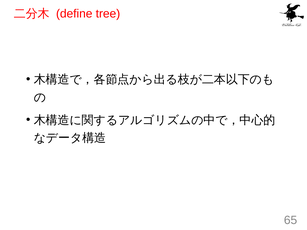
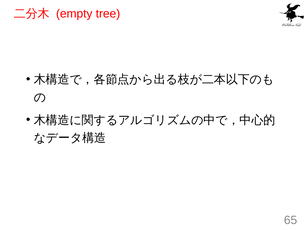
define: define -> empty (74, 14)
